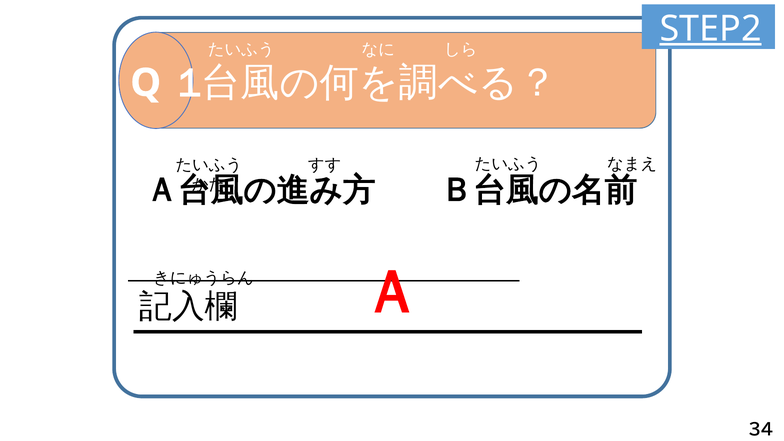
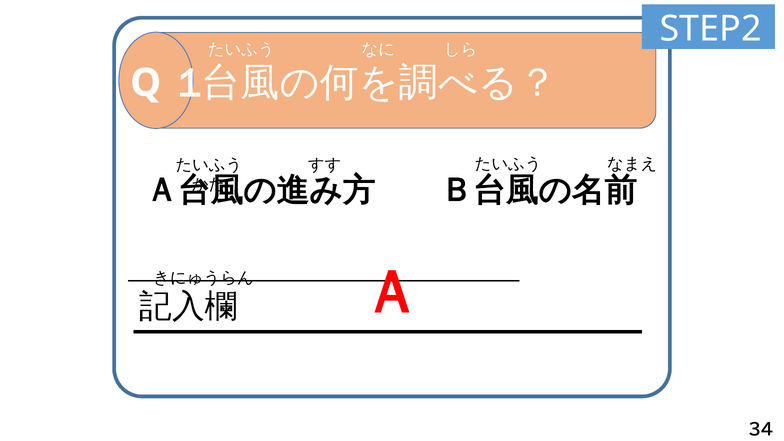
STEP2 underline: present -> none (711, 29)
